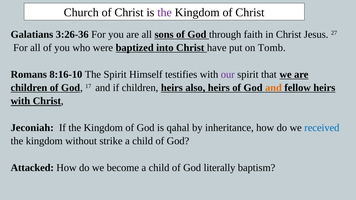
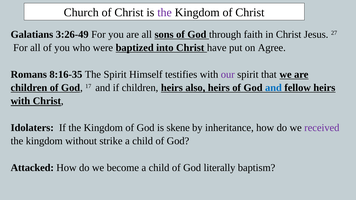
3:26-36: 3:26-36 -> 3:26-49 (72, 34)
Tomb: Tomb -> Agree (272, 48)
8:16-10: 8:16-10 -> 8:16-35 (66, 75)
and colour: orange -> blue (273, 88)
Jeconiah: Jeconiah -> Idolaters (32, 128)
qahal: qahal -> skene (178, 128)
received colour: blue -> purple (322, 128)
